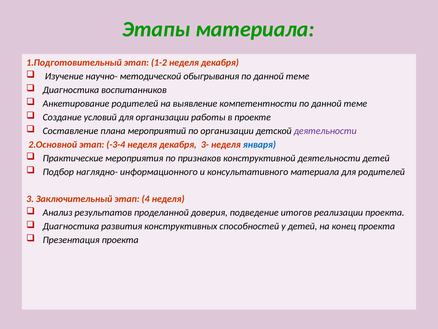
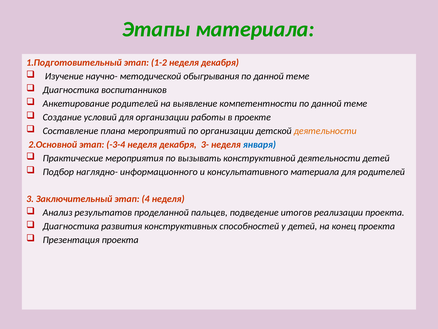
деятельности colour: purple -> orange (325, 131)
признаков: признаков -> вызывать (199, 158)
доверия: доверия -> пальцев (209, 212)
